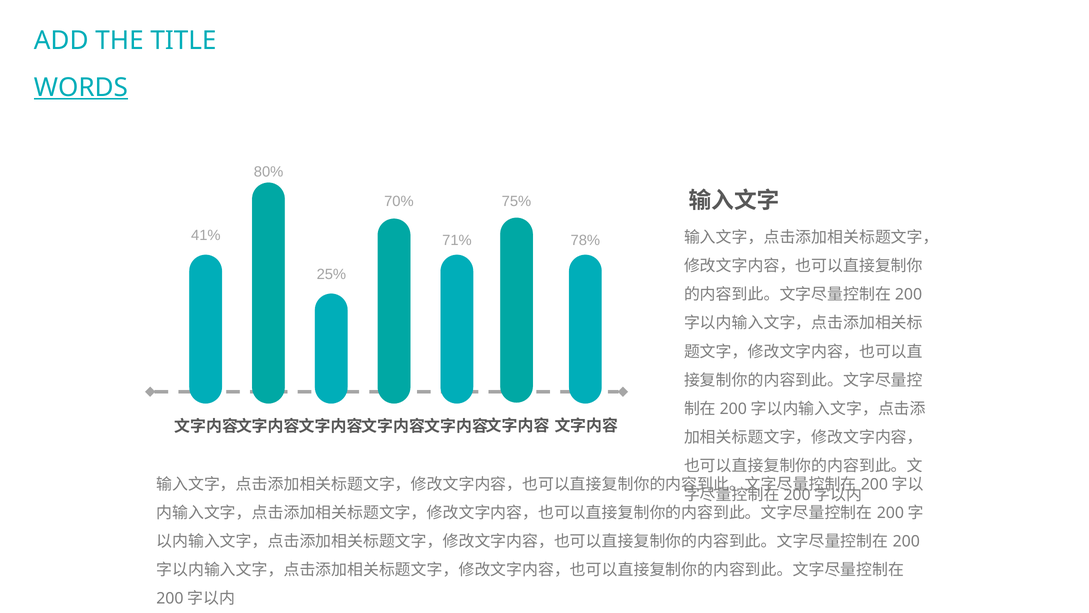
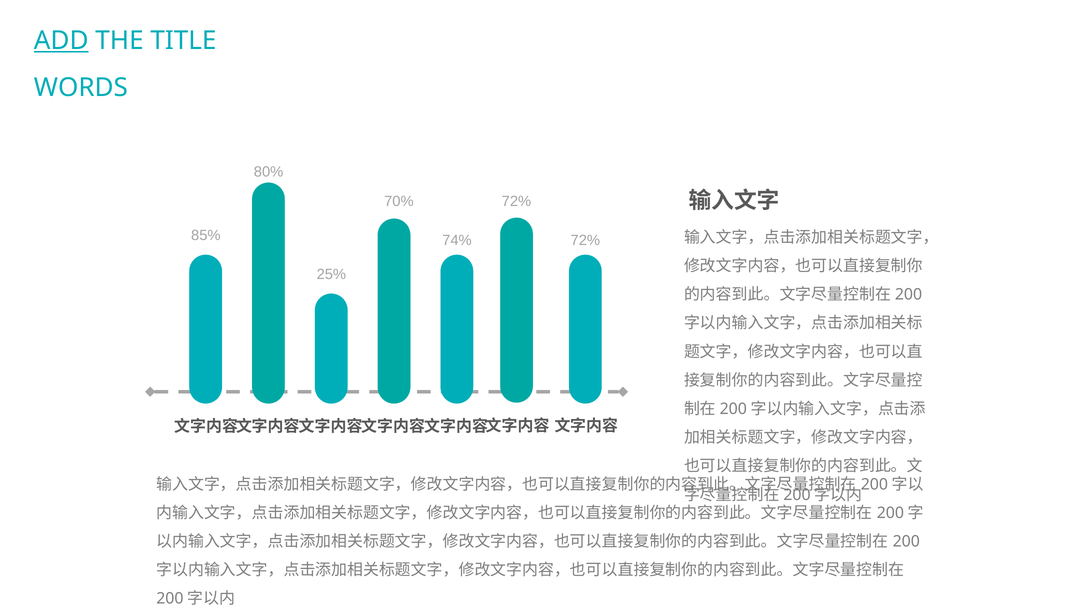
ADD underline: none -> present (61, 41)
WORDS underline: present -> none (81, 88)
75%: 75% -> 72% (516, 201)
41%: 41% -> 85% (206, 235)
71%: 71% -> 74% (457, 240)
78%: 78% -> 72% (585, 240)
